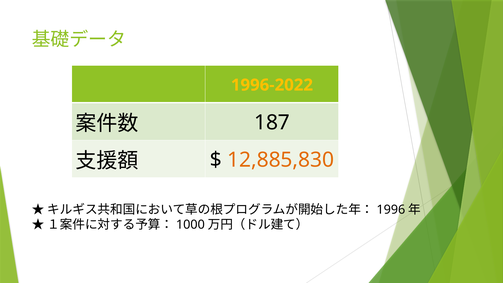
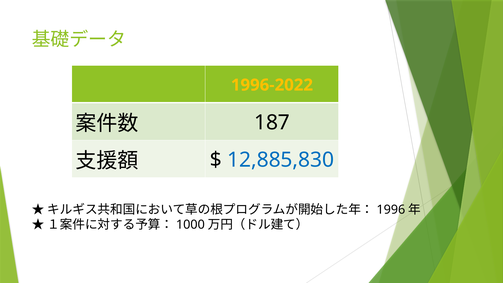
12,885,830 colour: orange -> blue (281, 160)
